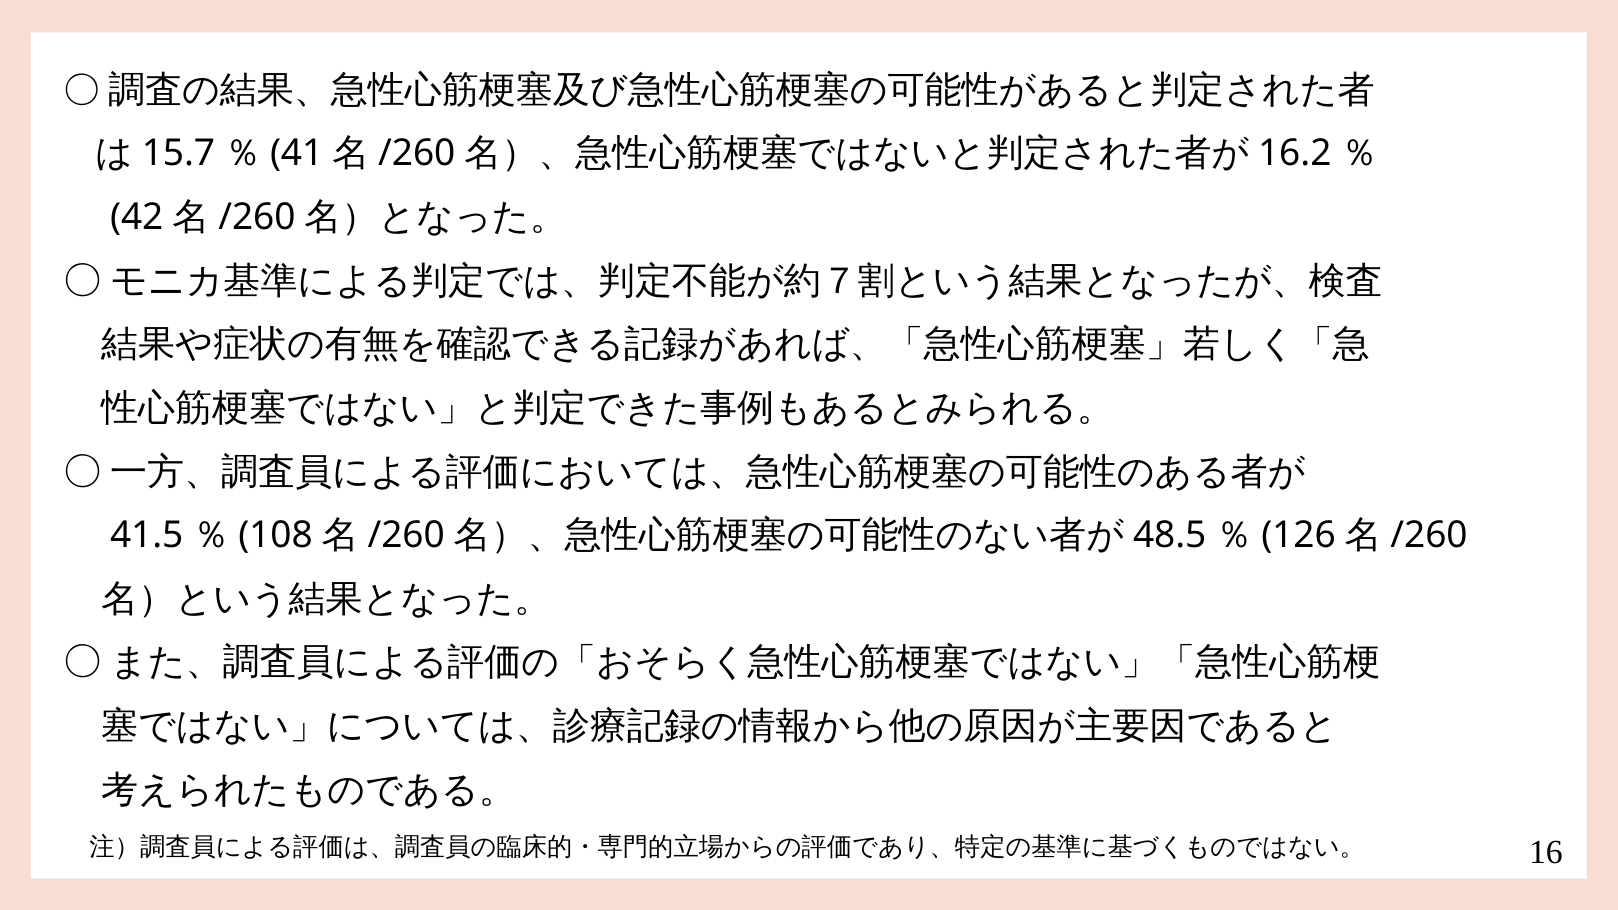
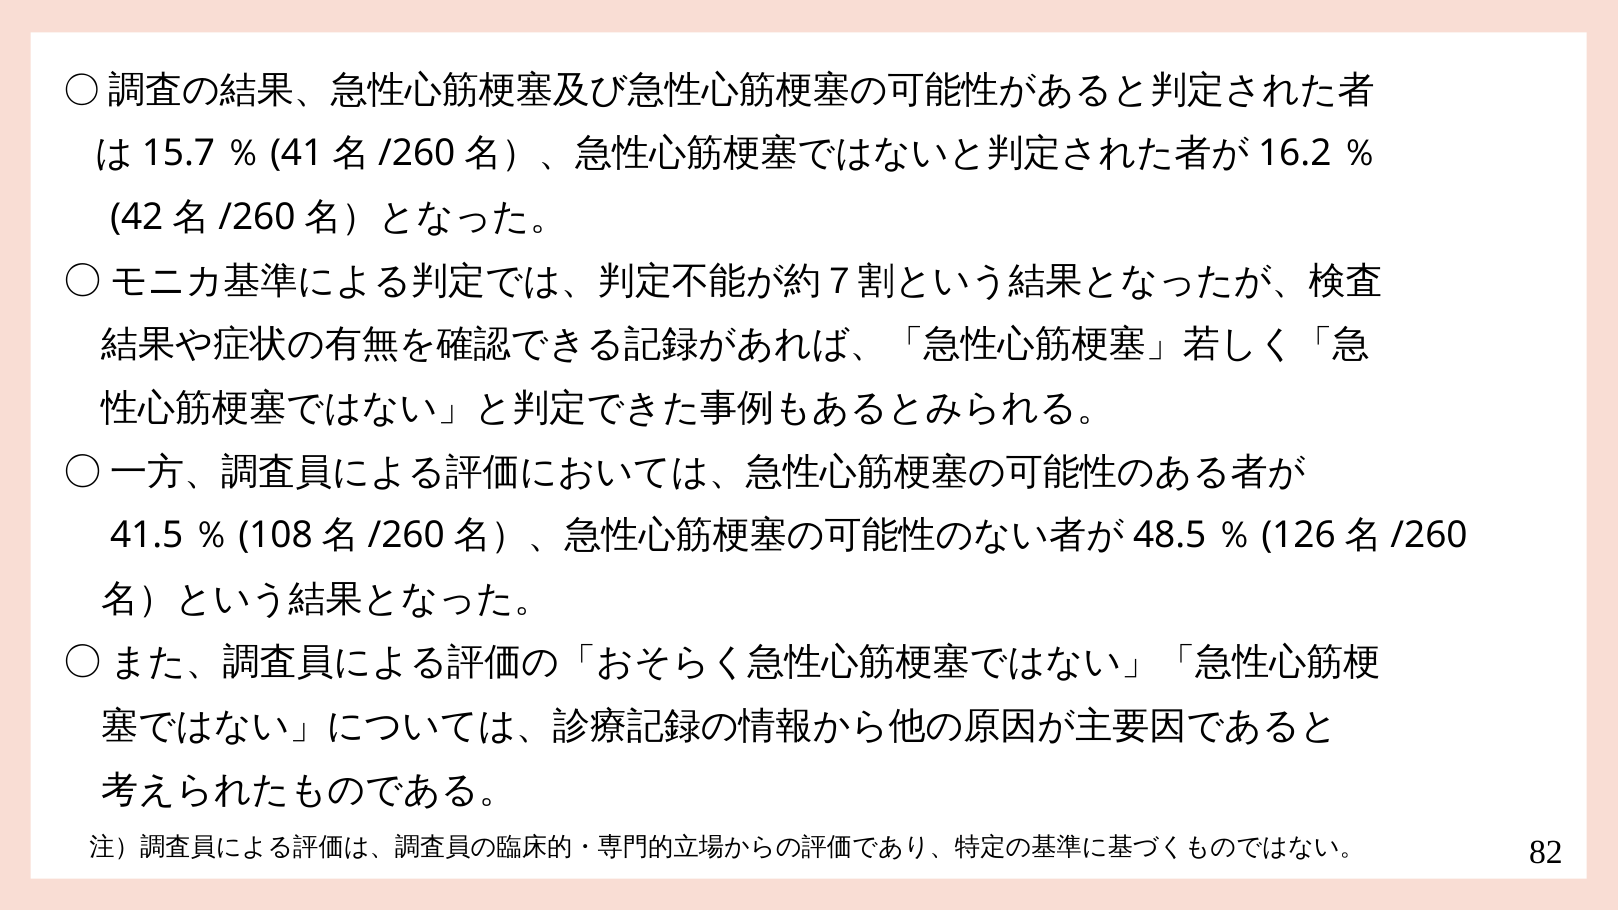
16: 16 -> 82 (1546, 853)
